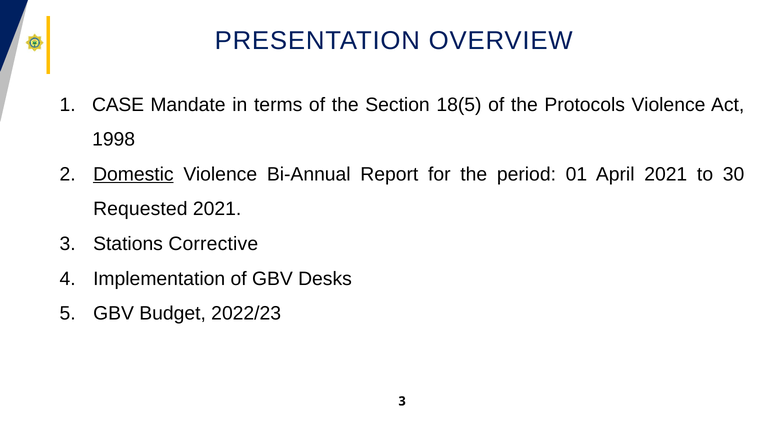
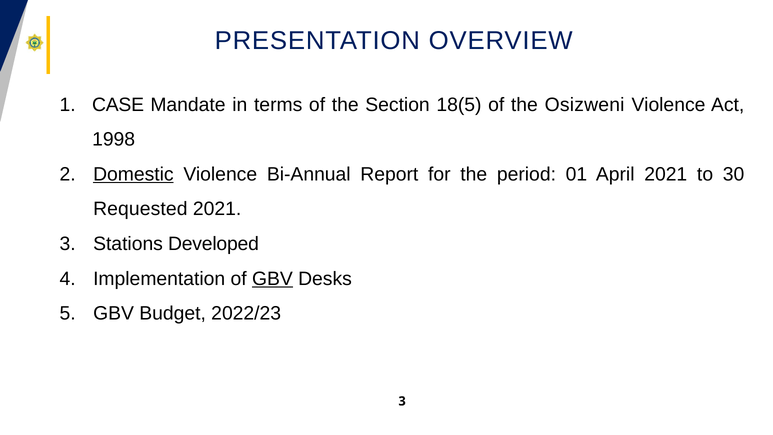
Protocols: Protocols -> Osizweni (585, 105)
Corrective: Corrective -> Developed (213, 244)
GBV underline: none -> present (272, 279)
